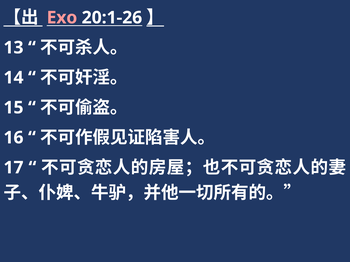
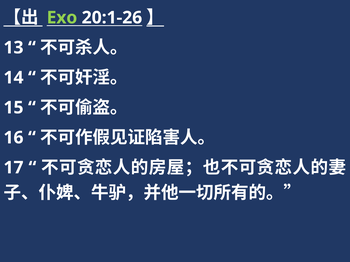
Exo colour: pink -> light green (62, 18)
